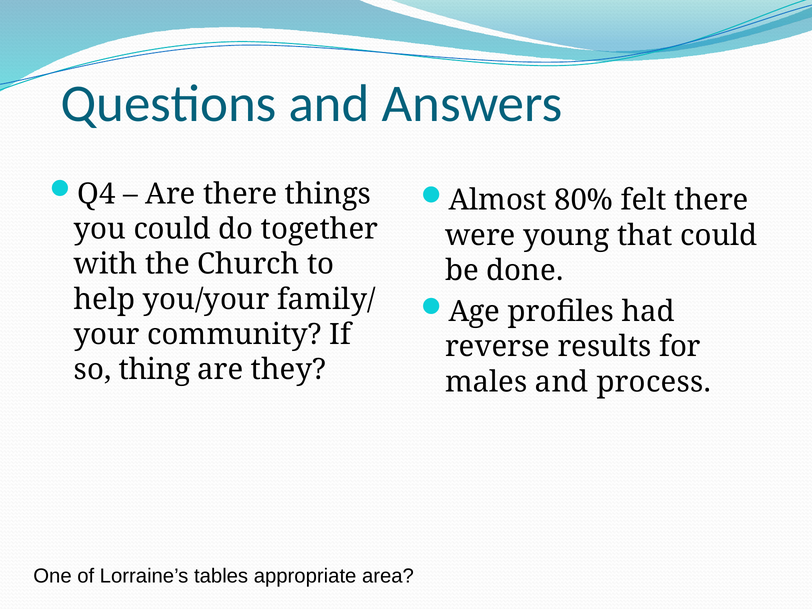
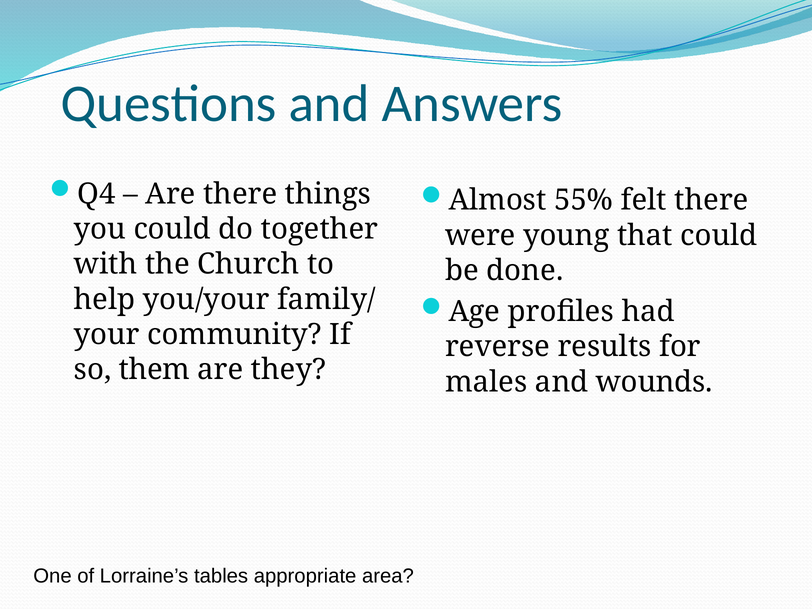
80%: 80% -> 55% (584, 200)
thing: thing -> them (154, 370)
process: process -> wounds (654, 382)
